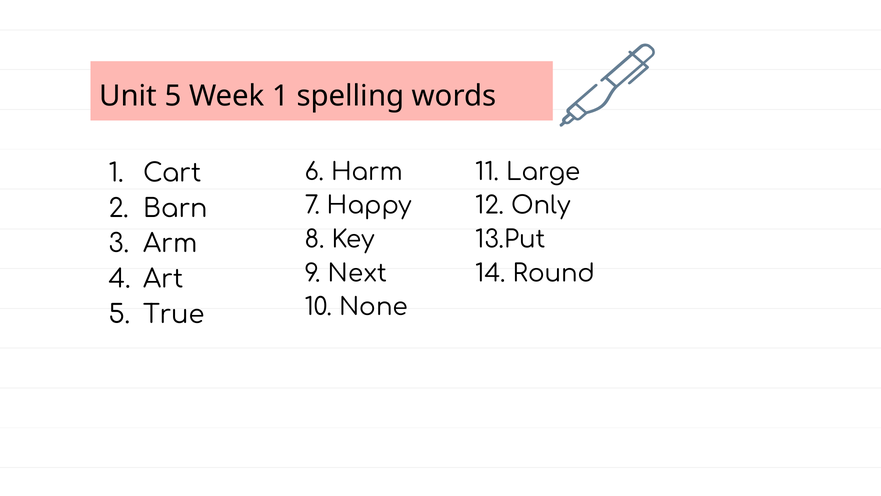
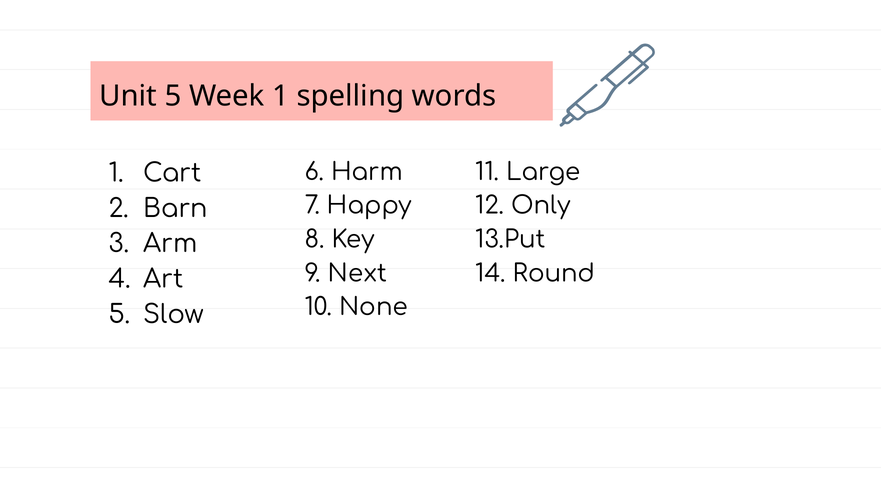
True: True -> Slow (174, 315)
